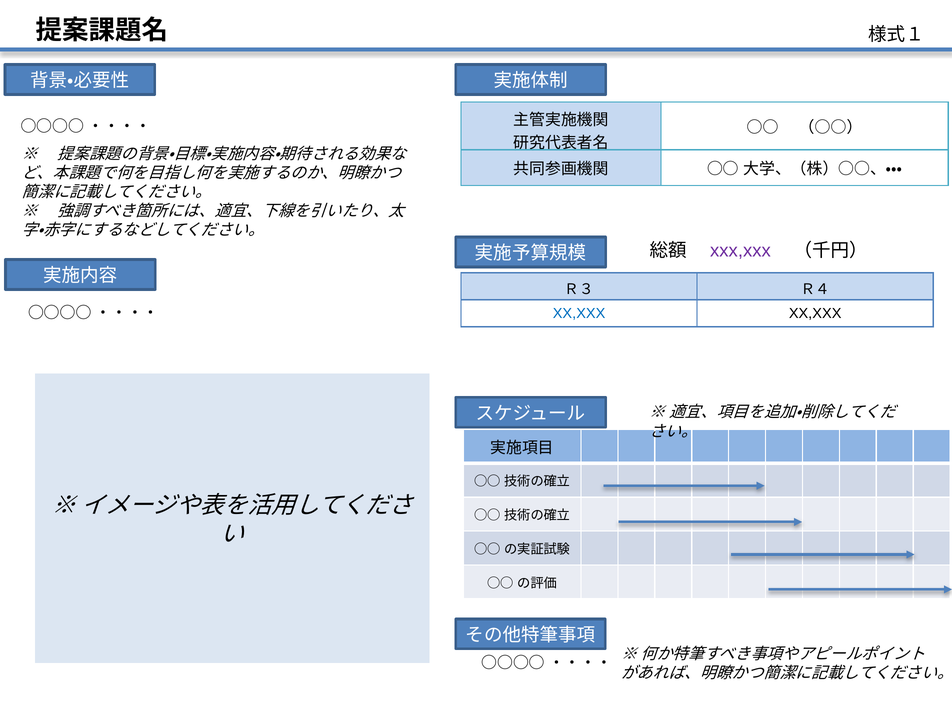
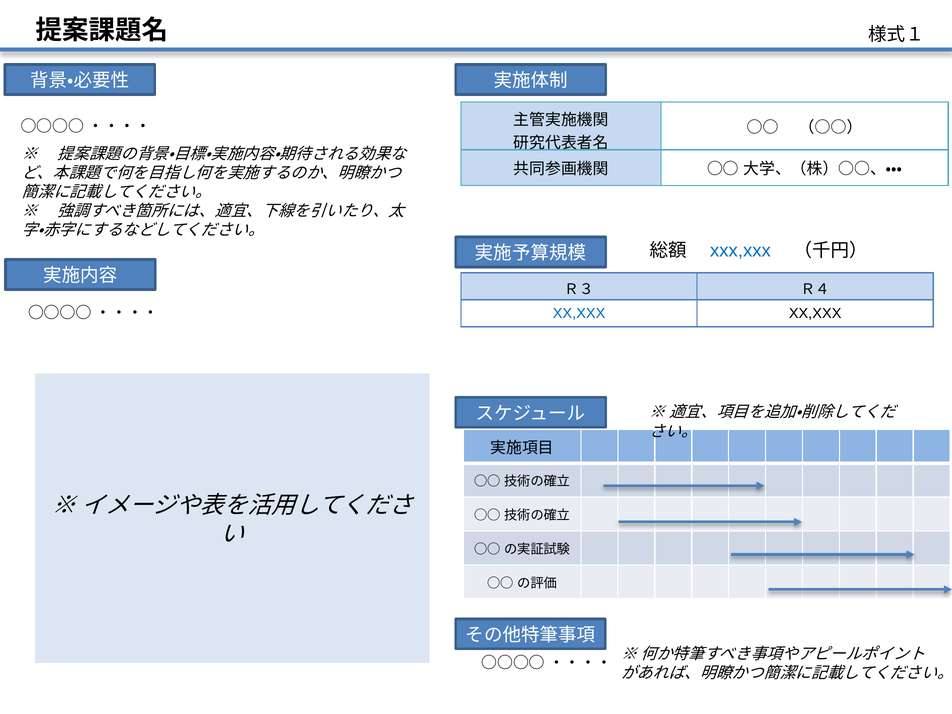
xxx,xxx colour: purple -> blue (740, 251)
